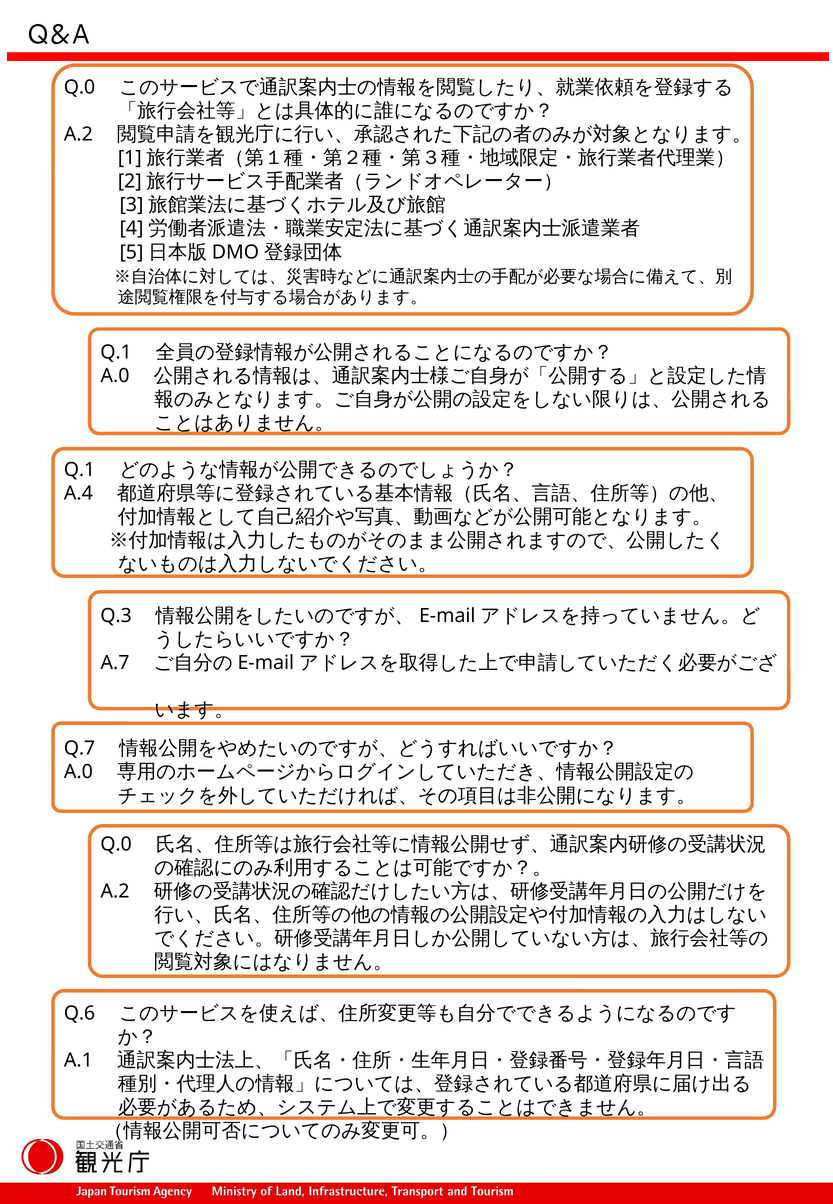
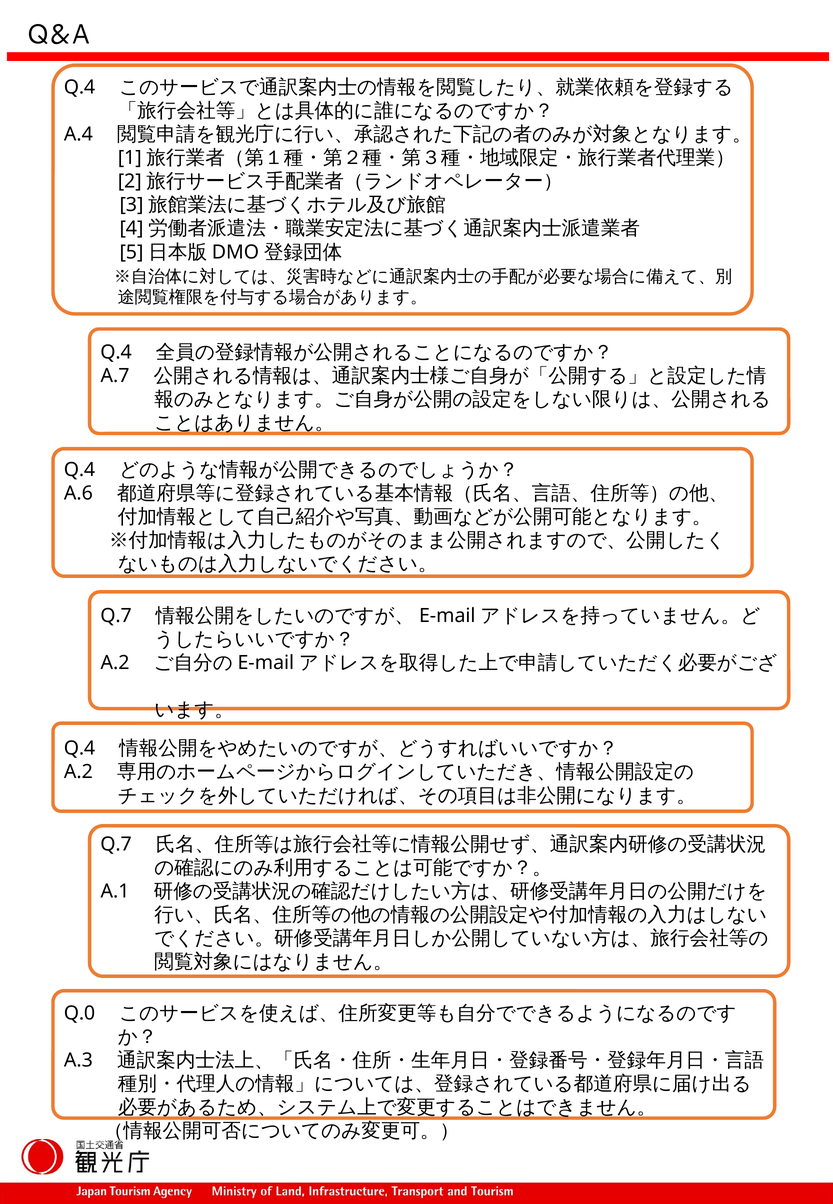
Q.0: Q.0 -> Q.4 (79, 87)
A.2: A.2 -> A.4 (78, 134)
Q.1: Q.1 -> Q.4 (116, 352)
A.0: A.0 -> A.7 (115, 376)
Q.1: Q.1 -> Q.4 (79, 470)
A.4: A.4 -> A.6 (78, 493)
Q.3: Q.3 -> Q.7 (116, 615)
A.7: A.7 -> A.2 (115, 662)
Q.7: Q.7 -> Q.4 (79, 748)
A.0: A.0 -> A.2 (78, 772)
Q.0: Q.0 -> Q.7 (116, 844)
A.2: A.2 -> A.1 (115, 891)
Q.6: Q.6 -> Q.0 (79, 1013)
A.1: A.1 -> A.3 (78, 1060)
